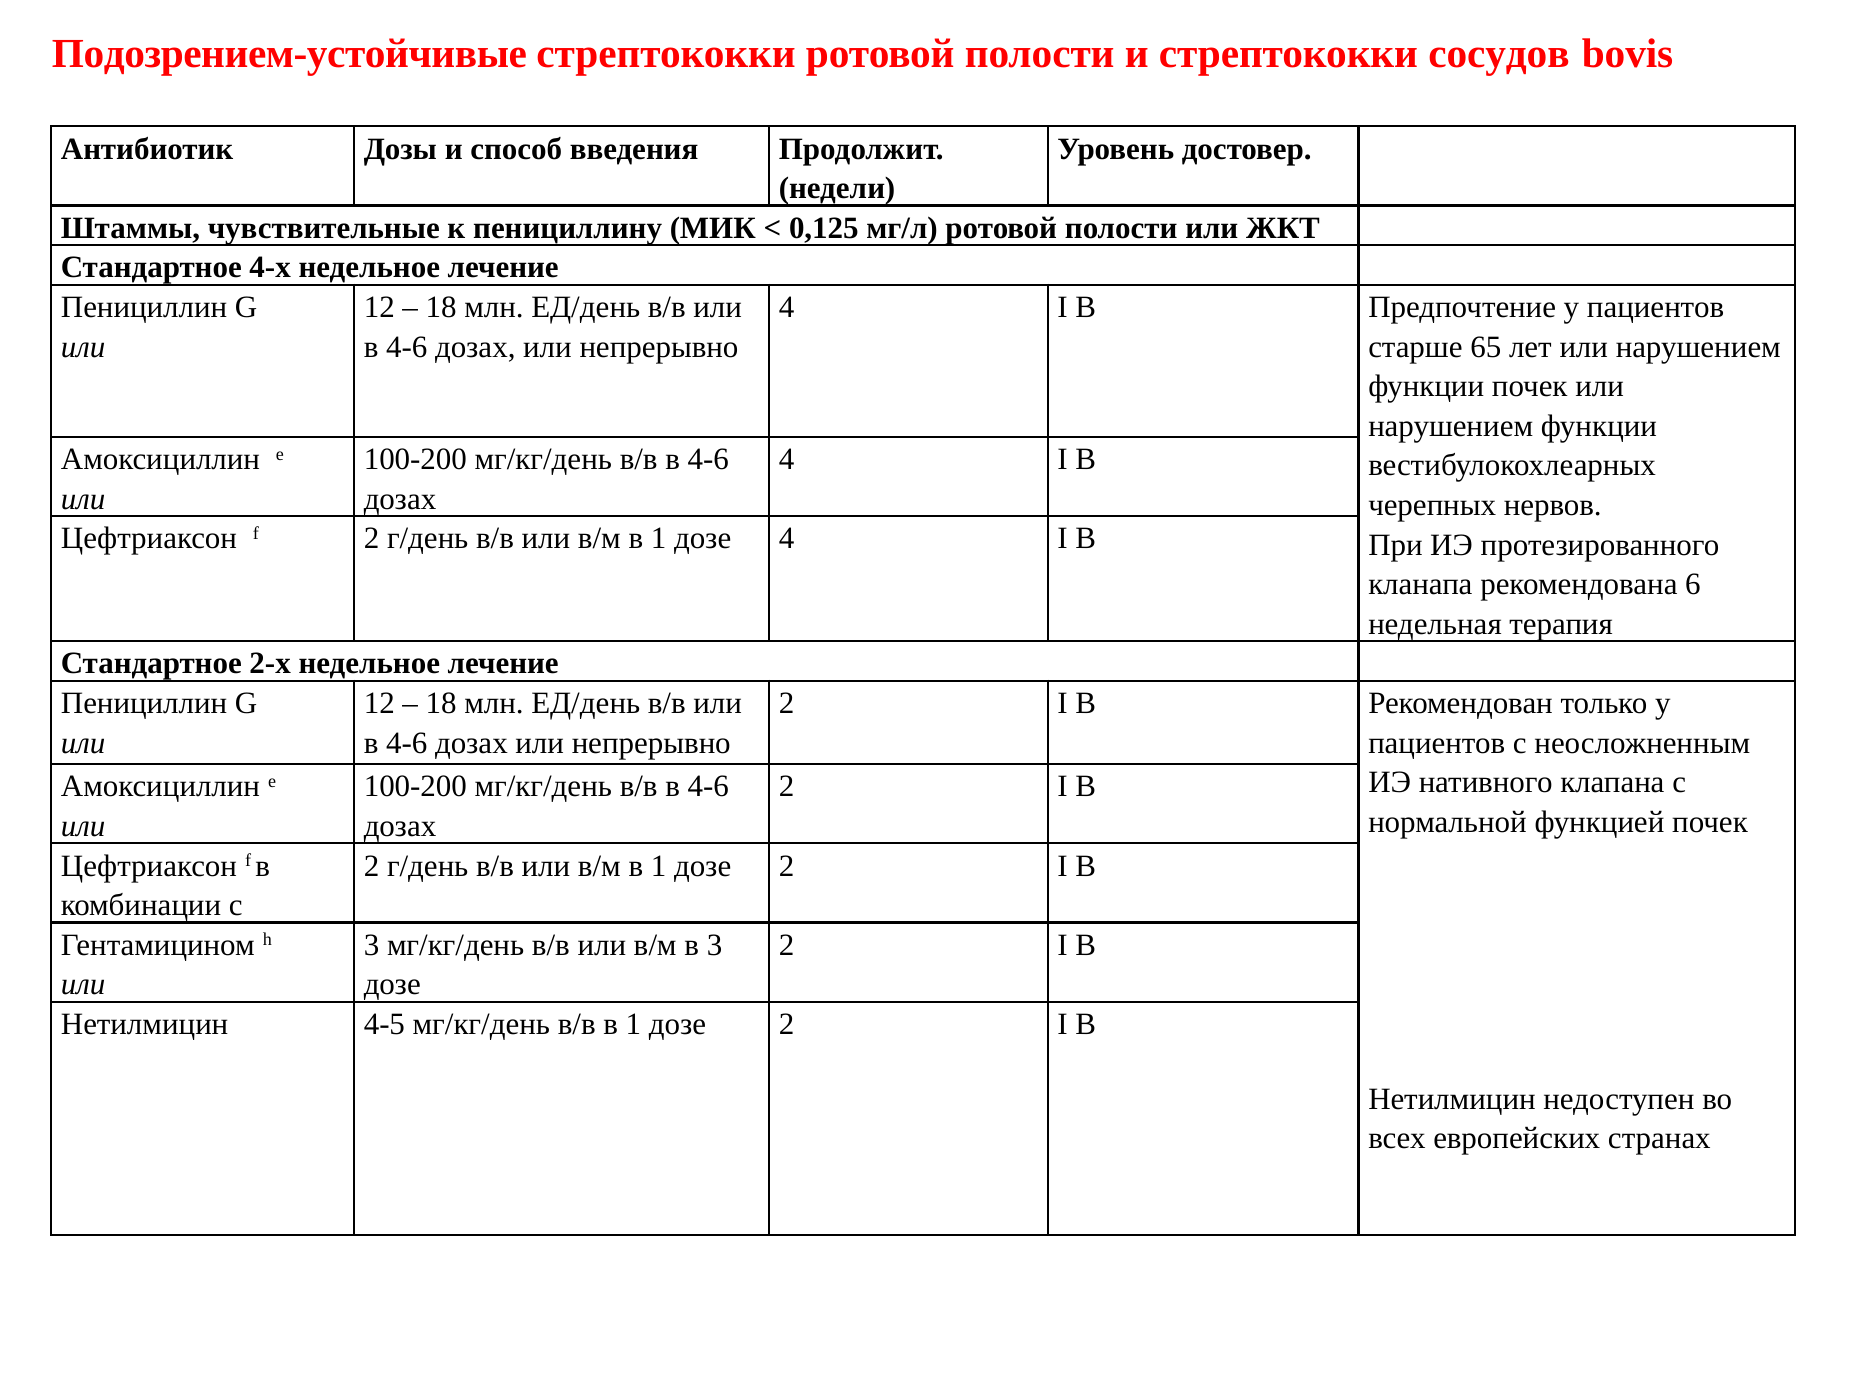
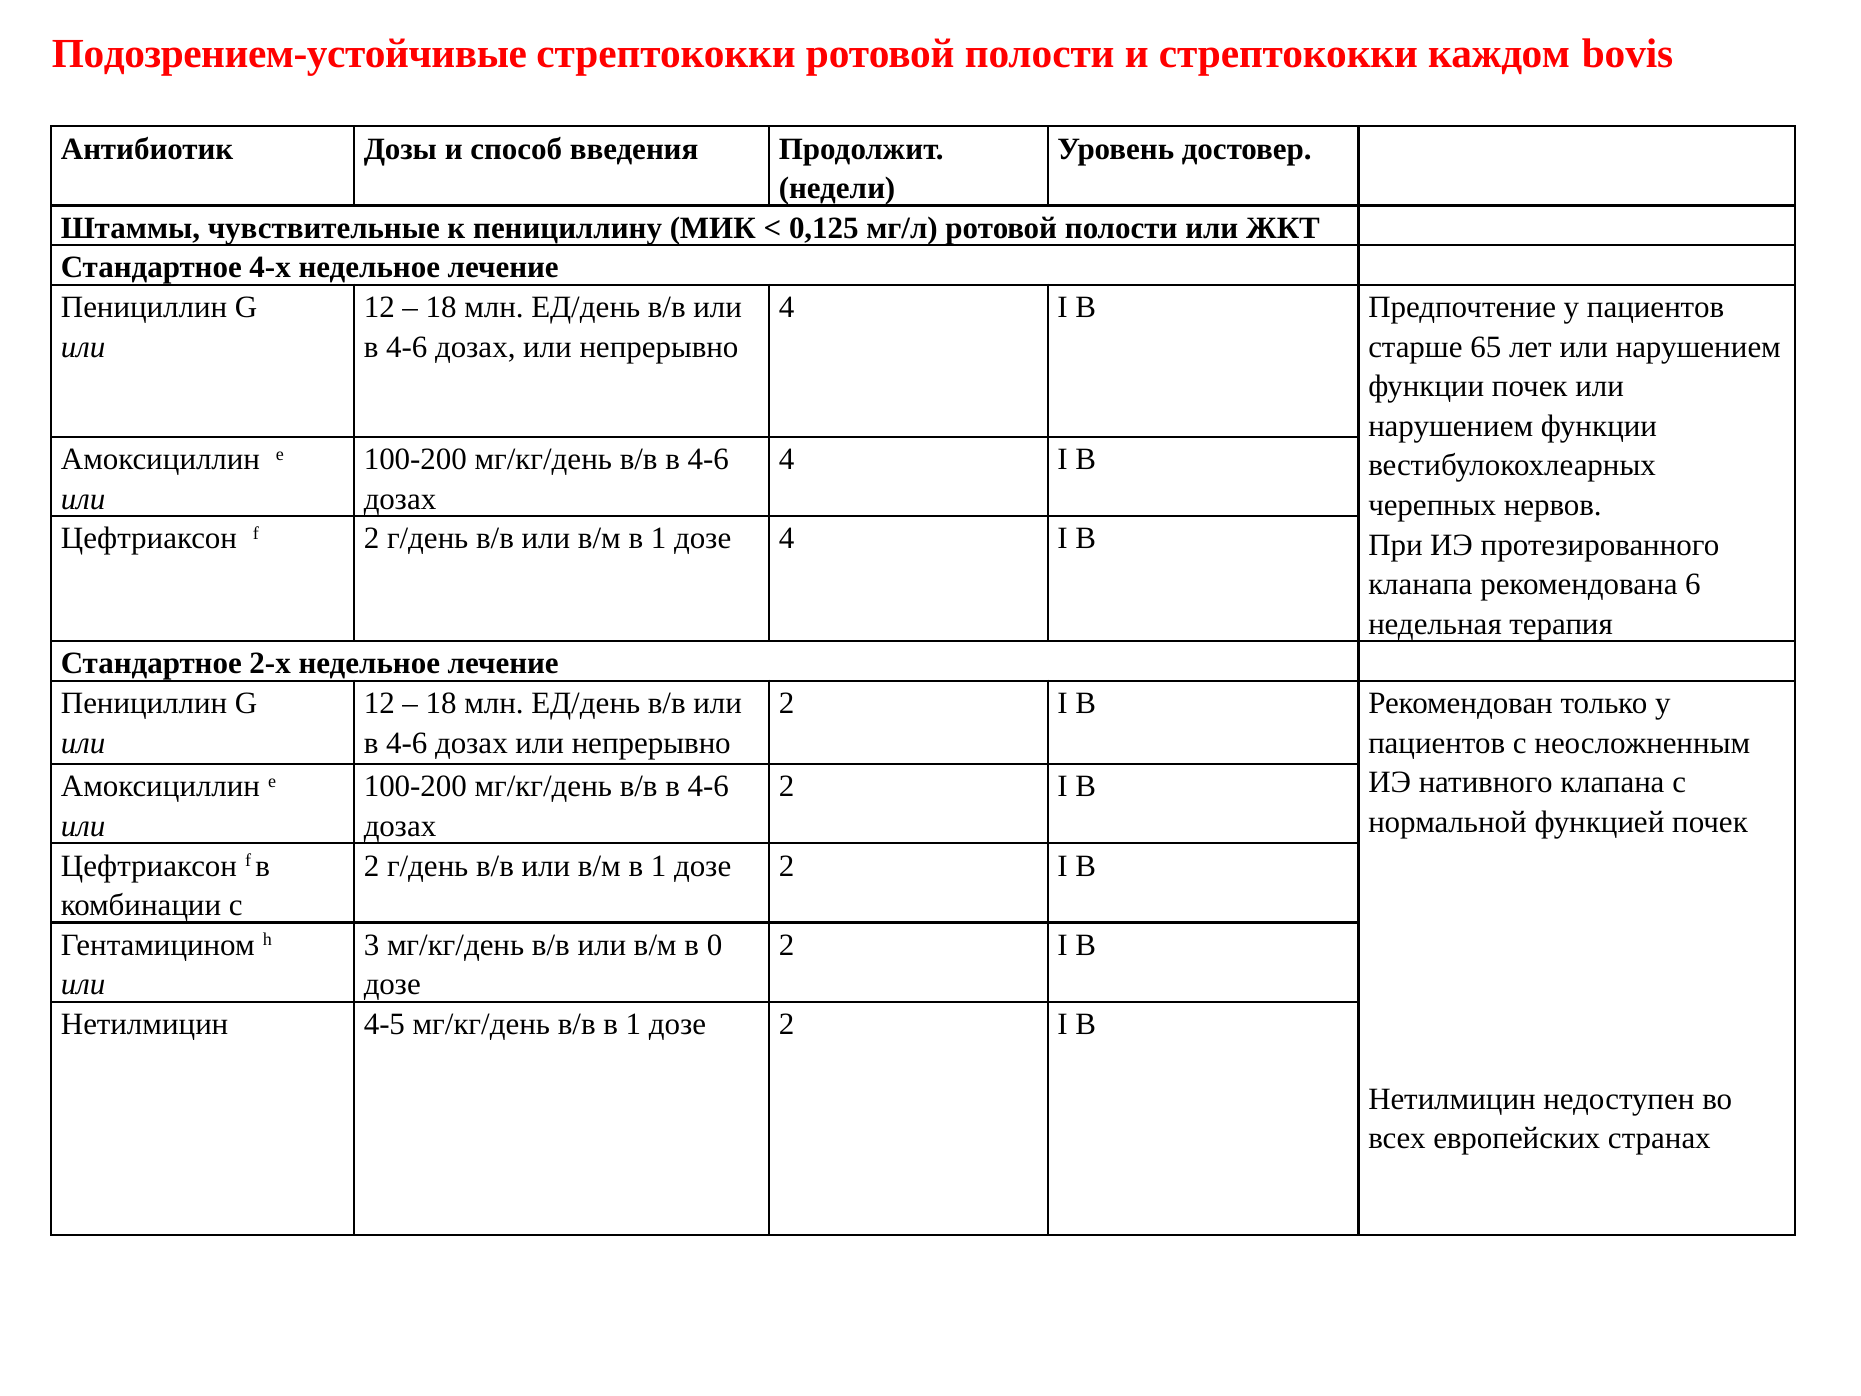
сосудов: сосудов -> каждом (1499, 54)
в 3: 3 -> 0 (715, 945)
